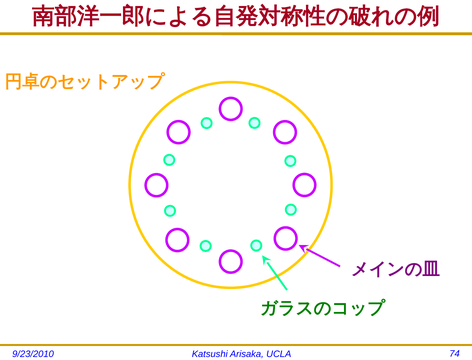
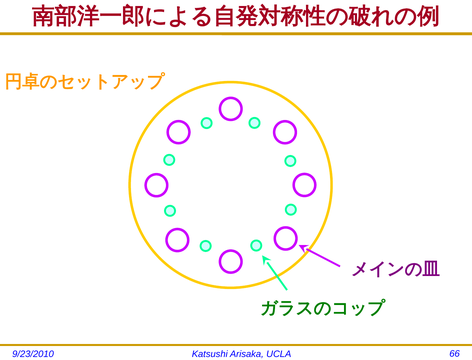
74: 74 -> 66 (455, 353)
